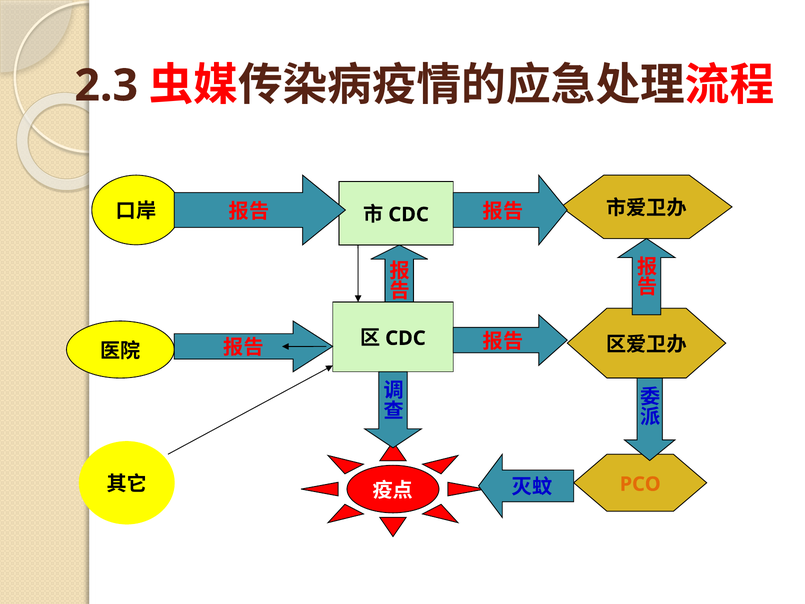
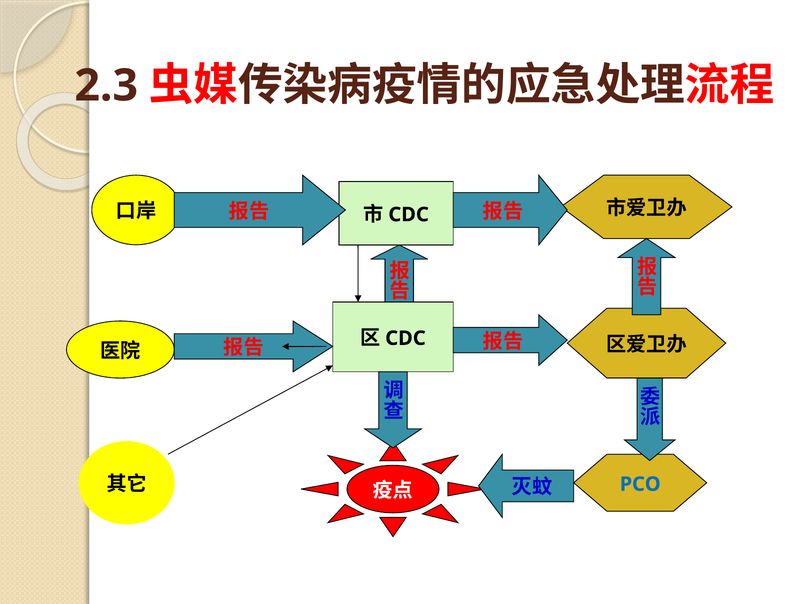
PCO colour: orange -> blue (640, 484)
